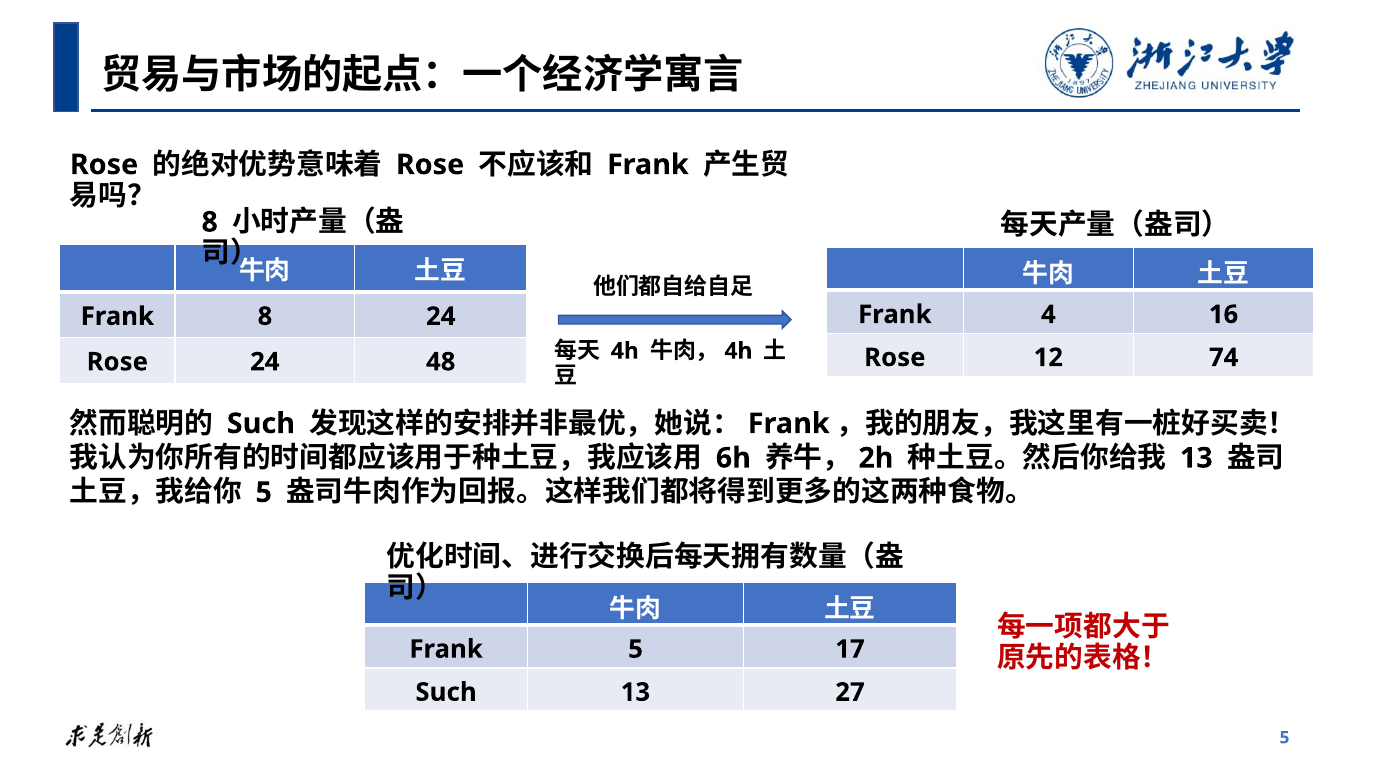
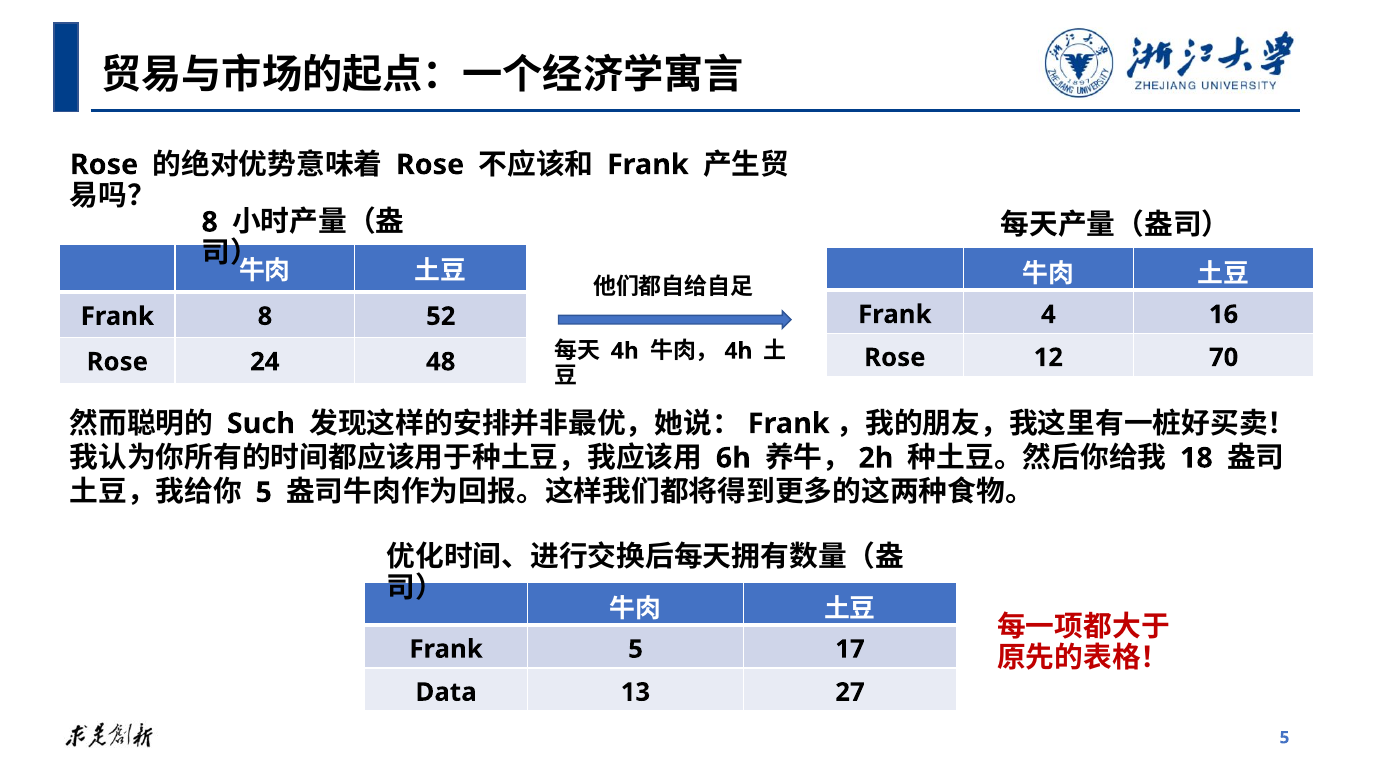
8 24: 24 -> 52 (441, 316)
74: 74 -> 70 (1224, 358)
13: 13 -> 18 (1196, 458)
Such: Such -> Data (446, 692)
